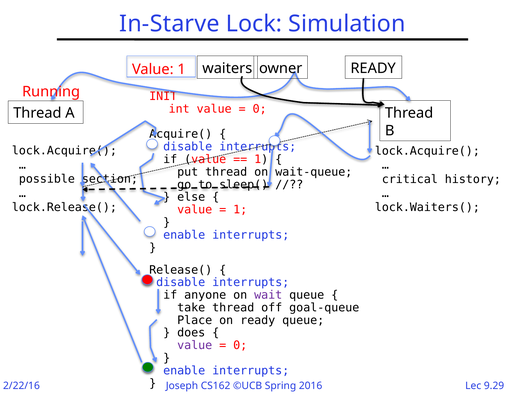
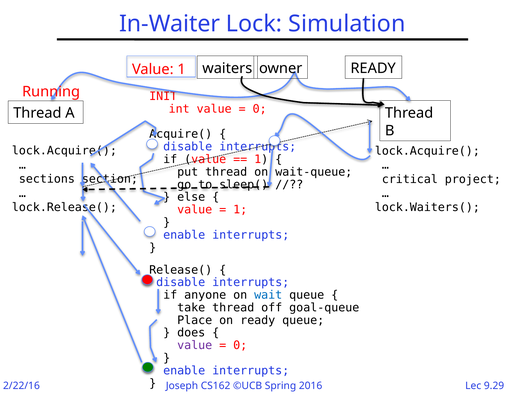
In-Starve: In-Starve -> In-Waiter (170, 24)
possible: possible -> sections (47, 179)
history: history -> project (473, 179)
wait colour: purple -> blue (268, 295)
